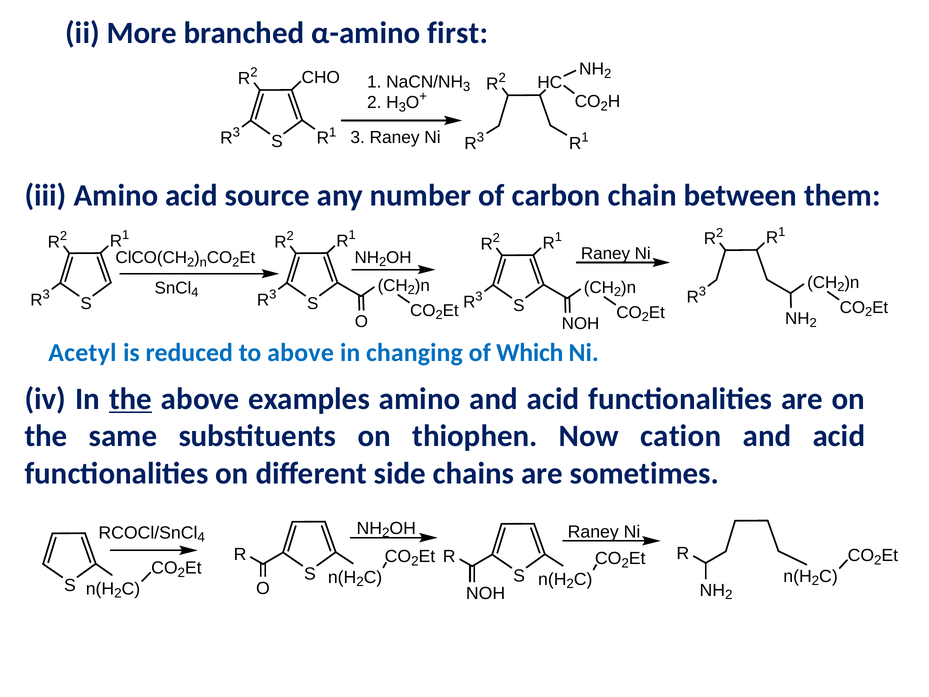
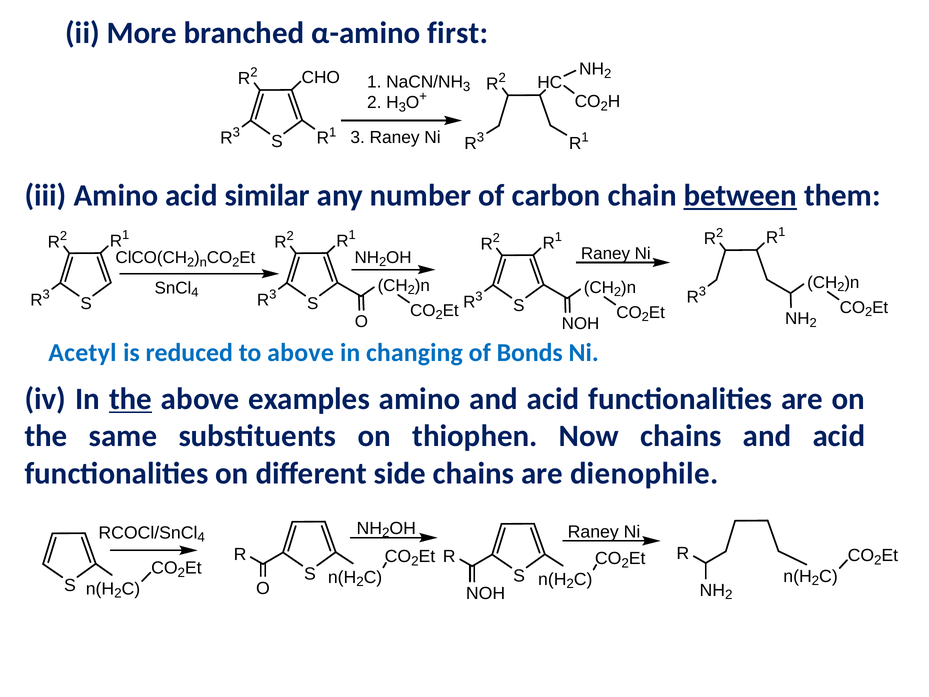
source: source -> similar (267, 196)
between underline: none -> present (740, 196)
Which: Which -> Bonds (530, 353)
Now cation: cation -> chains (681, 436)
sometimes: sometimes -> dienophile (644, 473)
